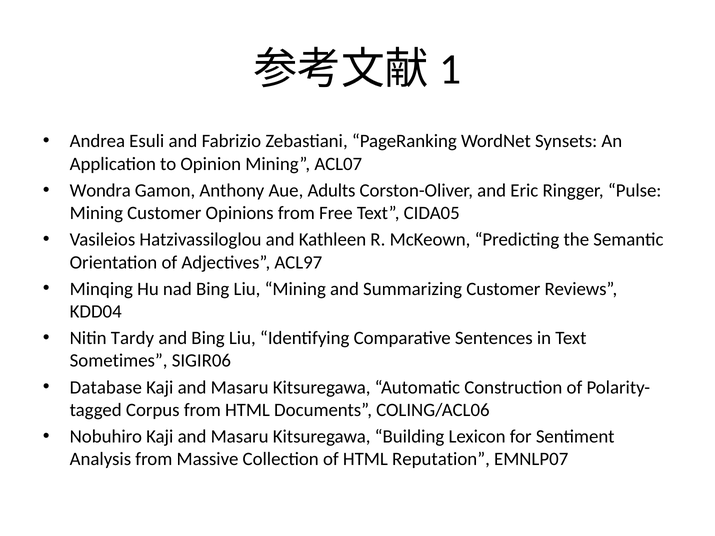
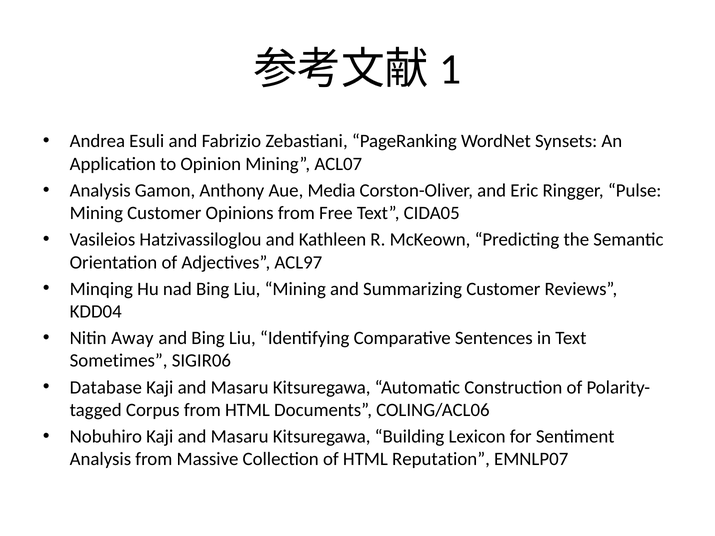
Wondra: Wondra -> Analysis (100, 191)
Adults: Adults -> Media (332, 191)
Tardy: Tardy -> Away (132, 338)
